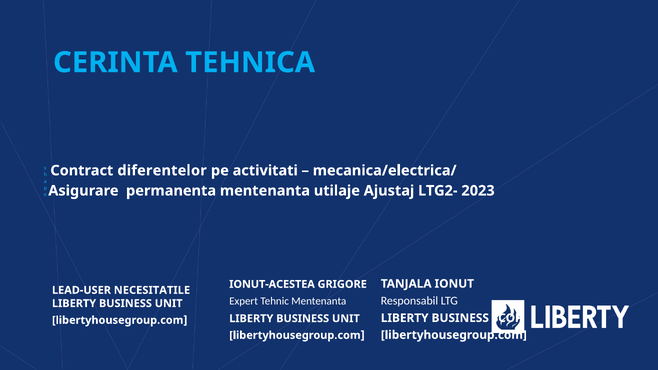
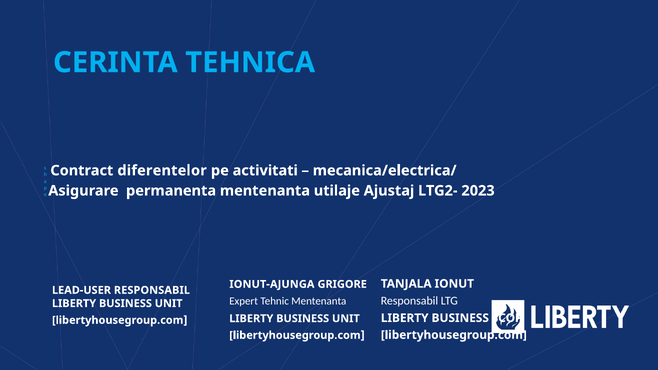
IONUT-ACESTEA: IONUT-ACESTEA -> IONUT-AJUNGA (272, 284)
LEAD-USER NECESITATILE: NECESITATILE -> RESPONSABIL (152, 290)
